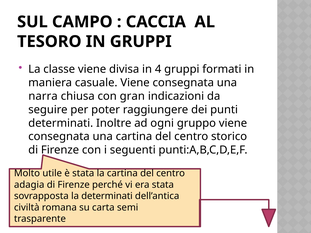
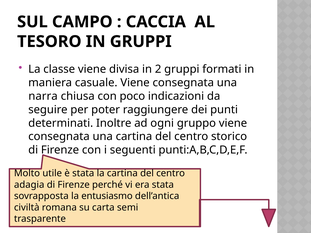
4: 4 -> 2 (158, 69)
gran: gran -> poco (132, 96)
la determinati: determinati -> entusiasmo (107, 196)
